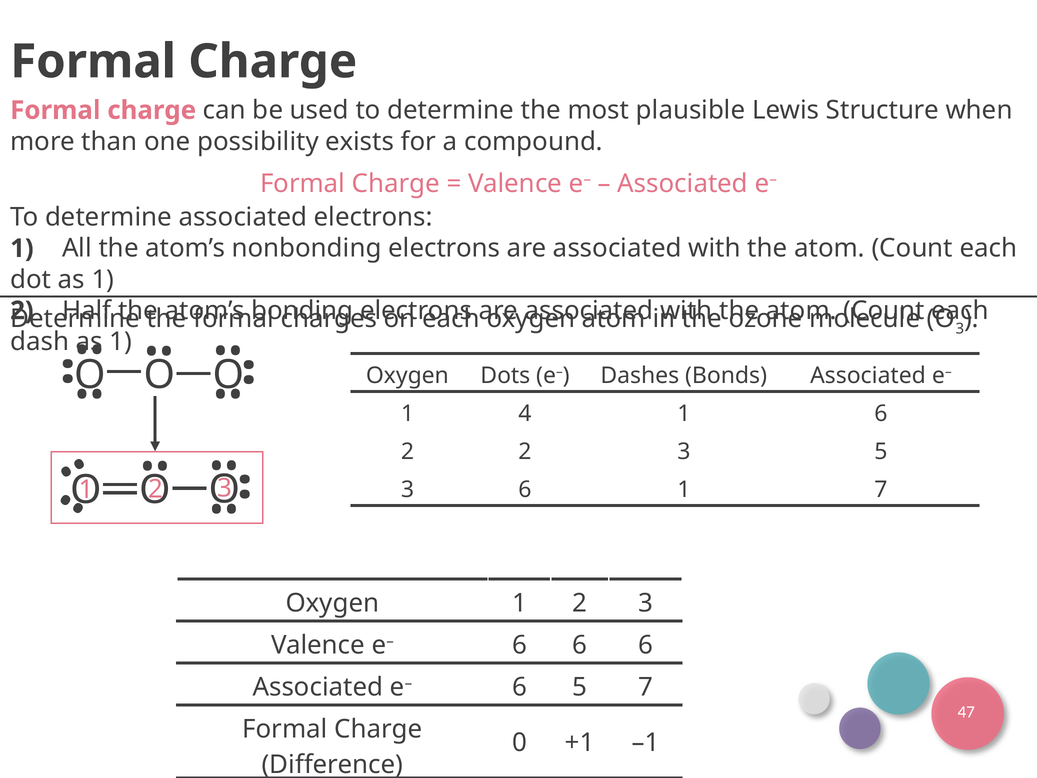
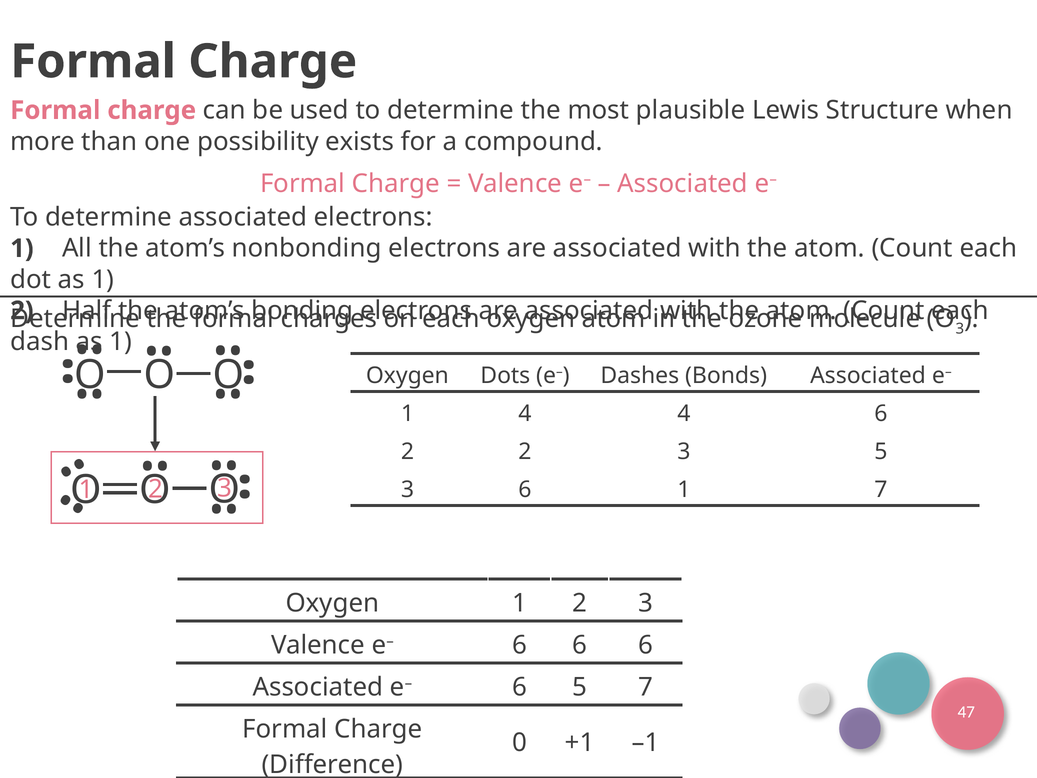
4 1: 1 -> 4 (684, 413)
